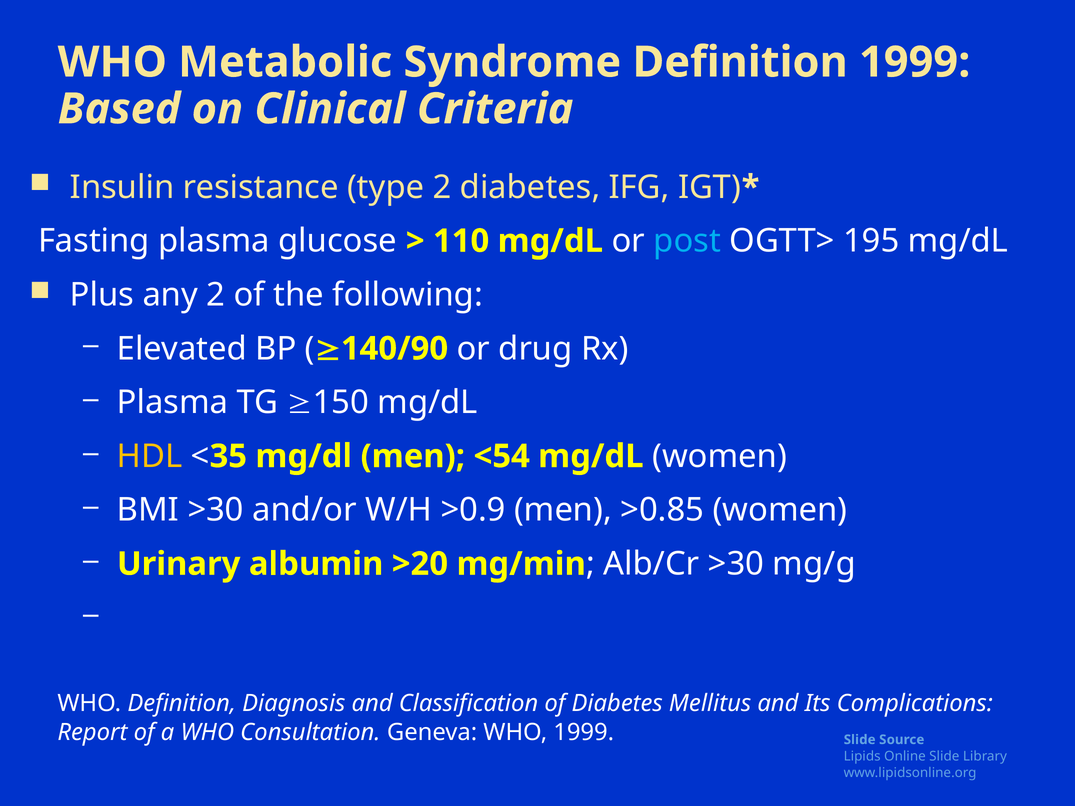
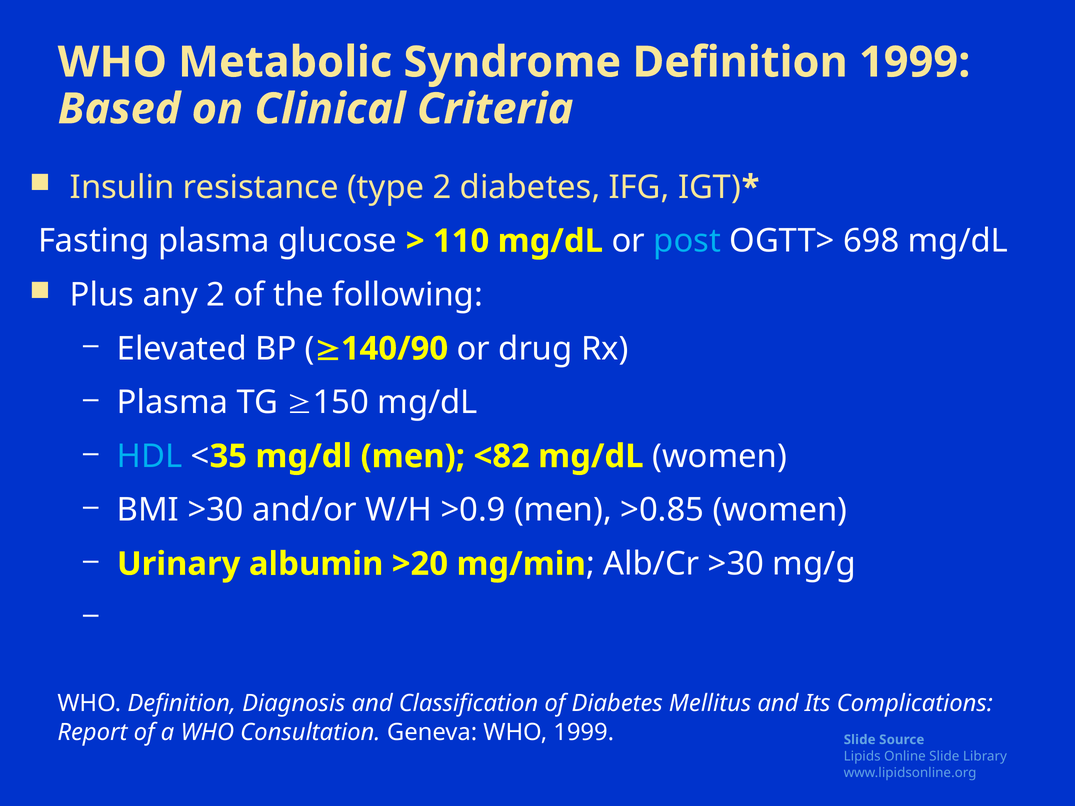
195: 195 -> 698 (871, 241)
HDL colour: yellow -> light blue (150, 456)
<54: <54 -> <82 (502, 456)
